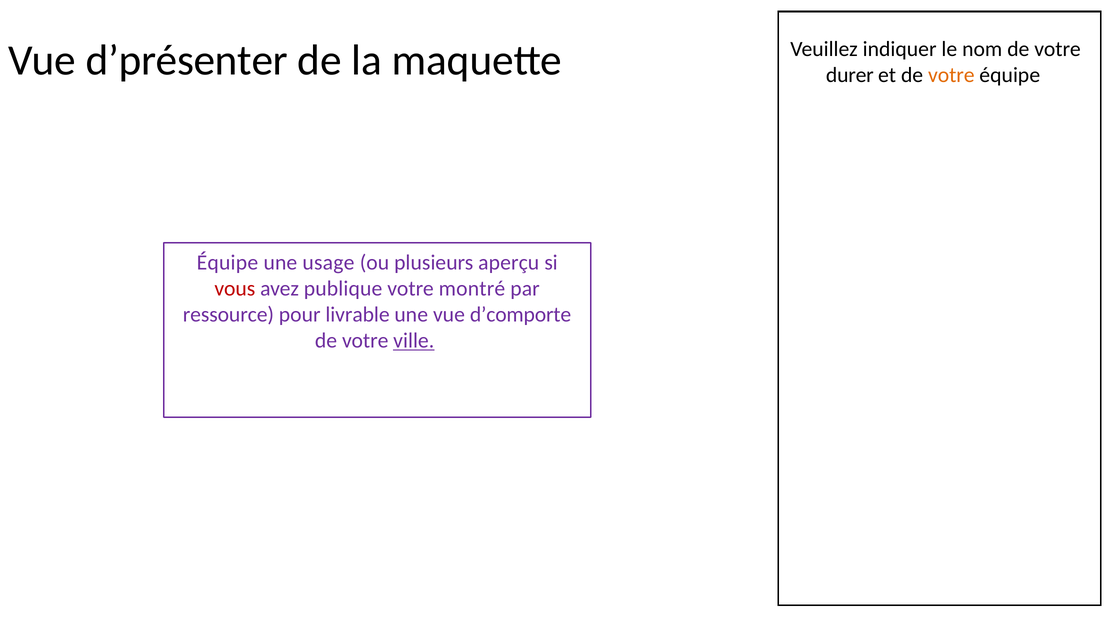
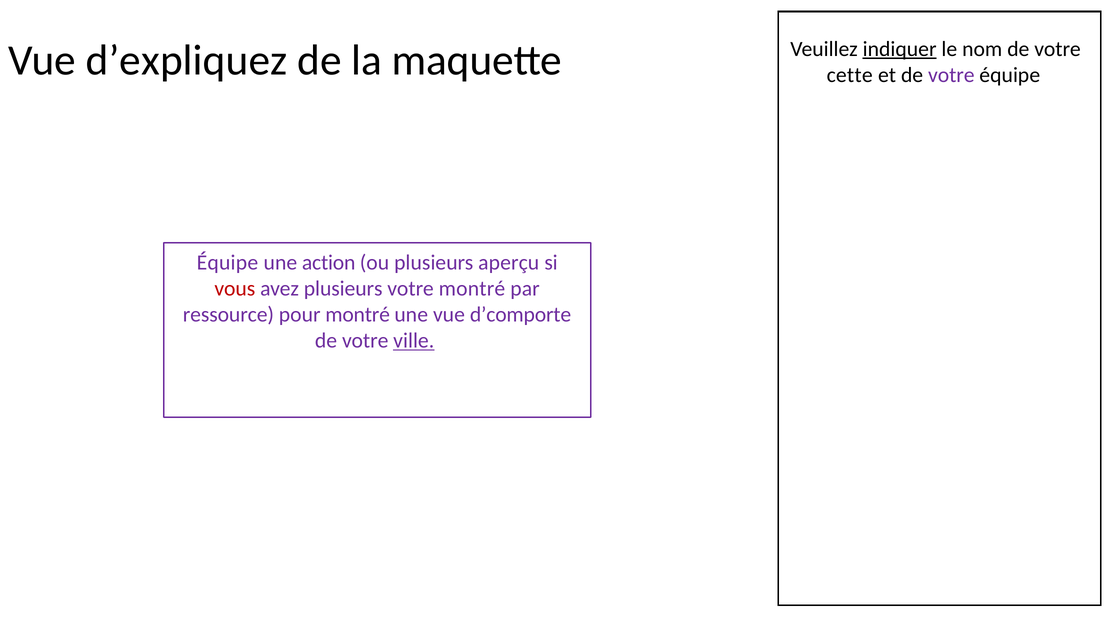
d’présenter: d’présenter -> d’expliquez (187, 60)
indiquer underline: none -> present (900, 49)
durer: durer -> cette (850, 75)
votre colour: orange -> purple (951, 75)
usage: usage -> action (329, 263)
avez publique: publique -> plusieurs (343, 289)
pour livrable: livrable -> montré (358, 315)
